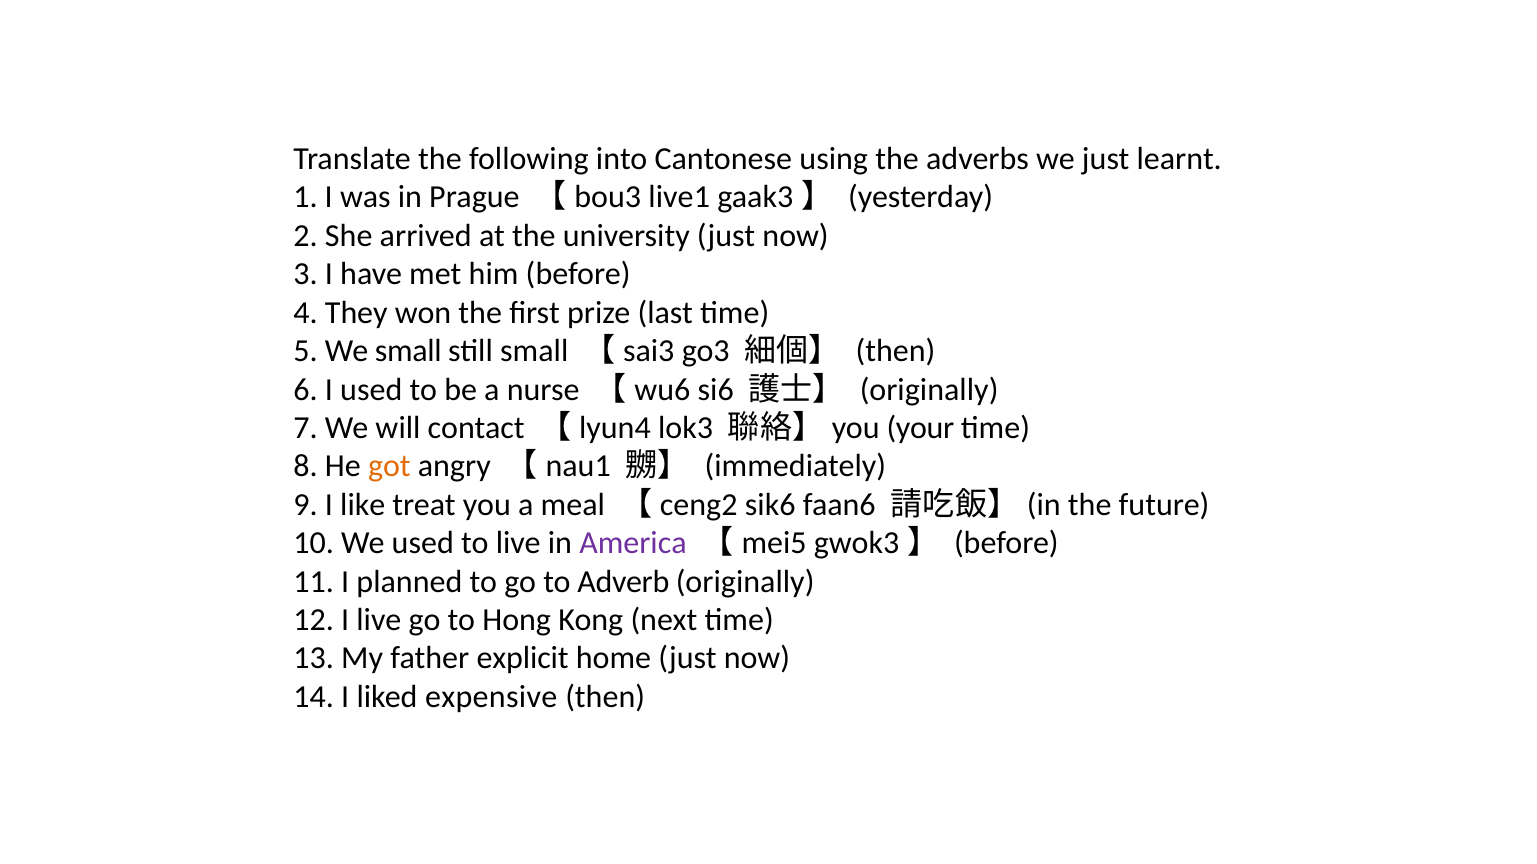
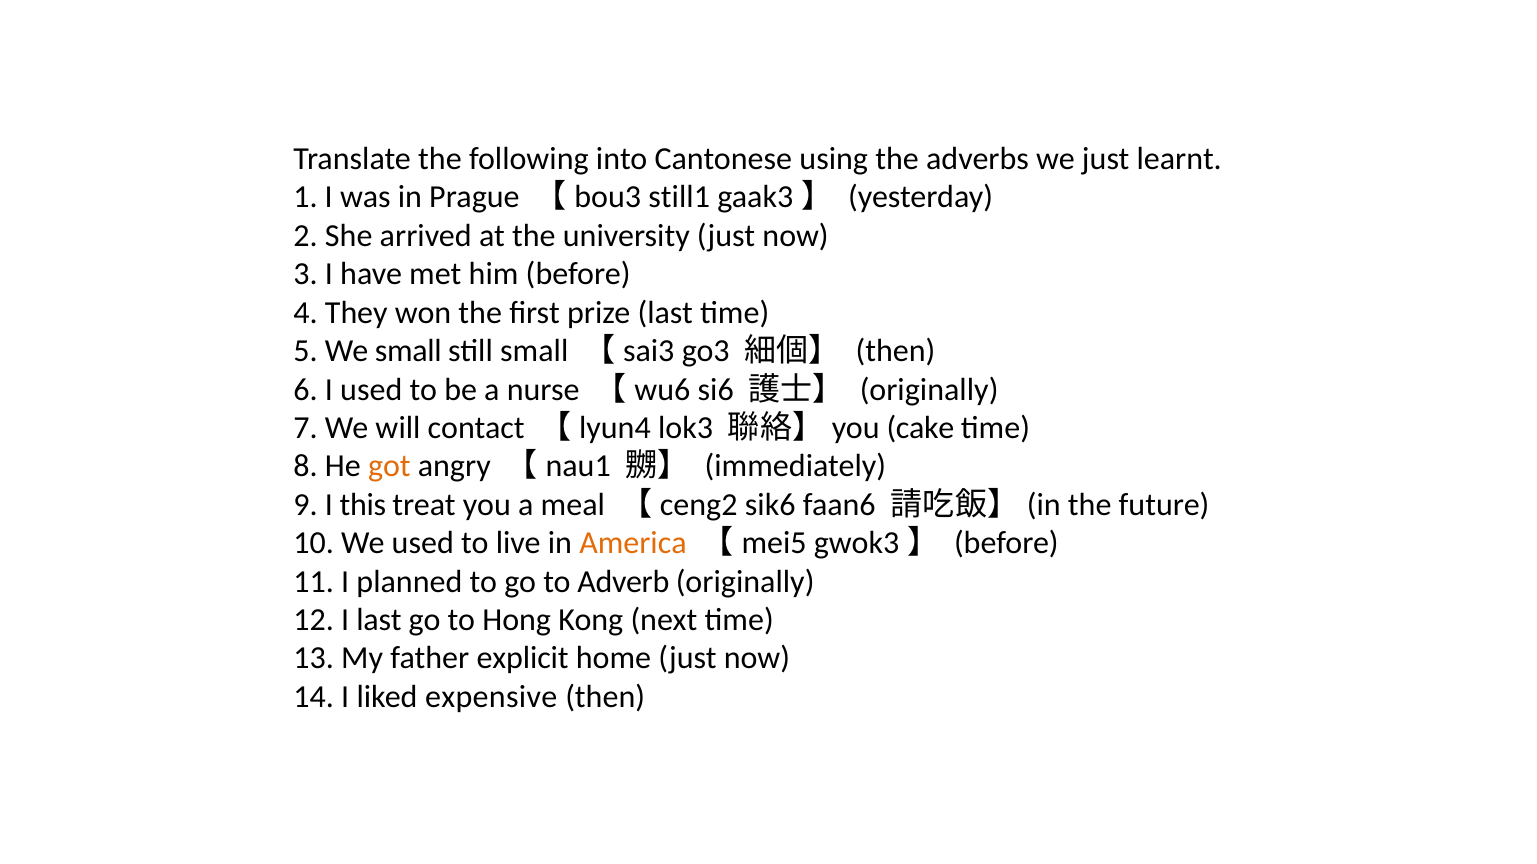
live1: live1 -> still1 (679, 198)
your: your -> cake (920, 428)
like: like -> this (363, 505)
America colour: purple -> orange (633, 543)
I live: live -> last (379, 620)
